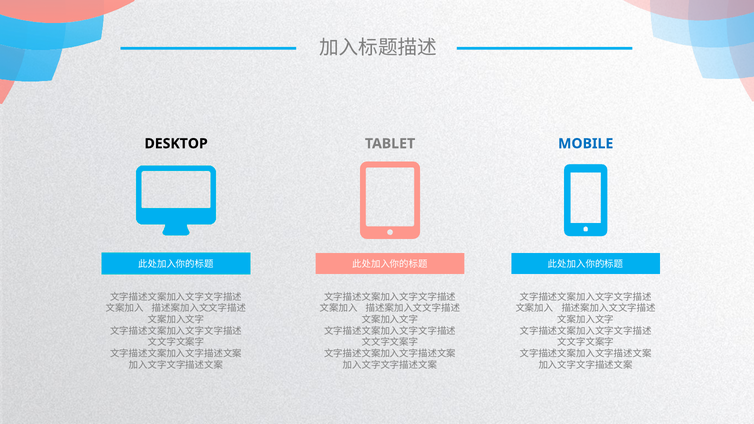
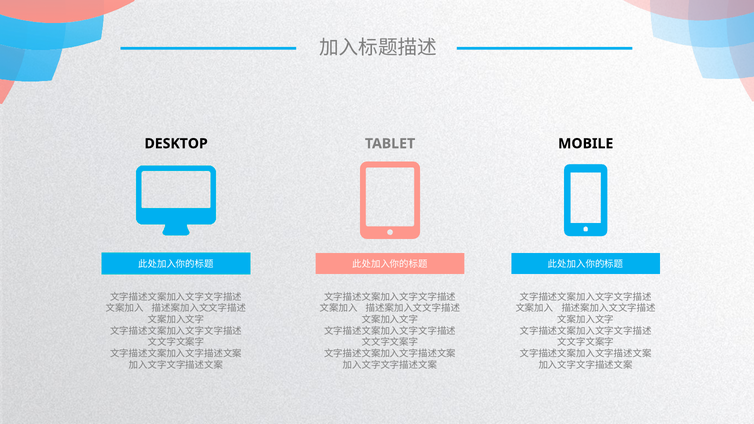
MOBILE colour: blue -> black (586, 144)
